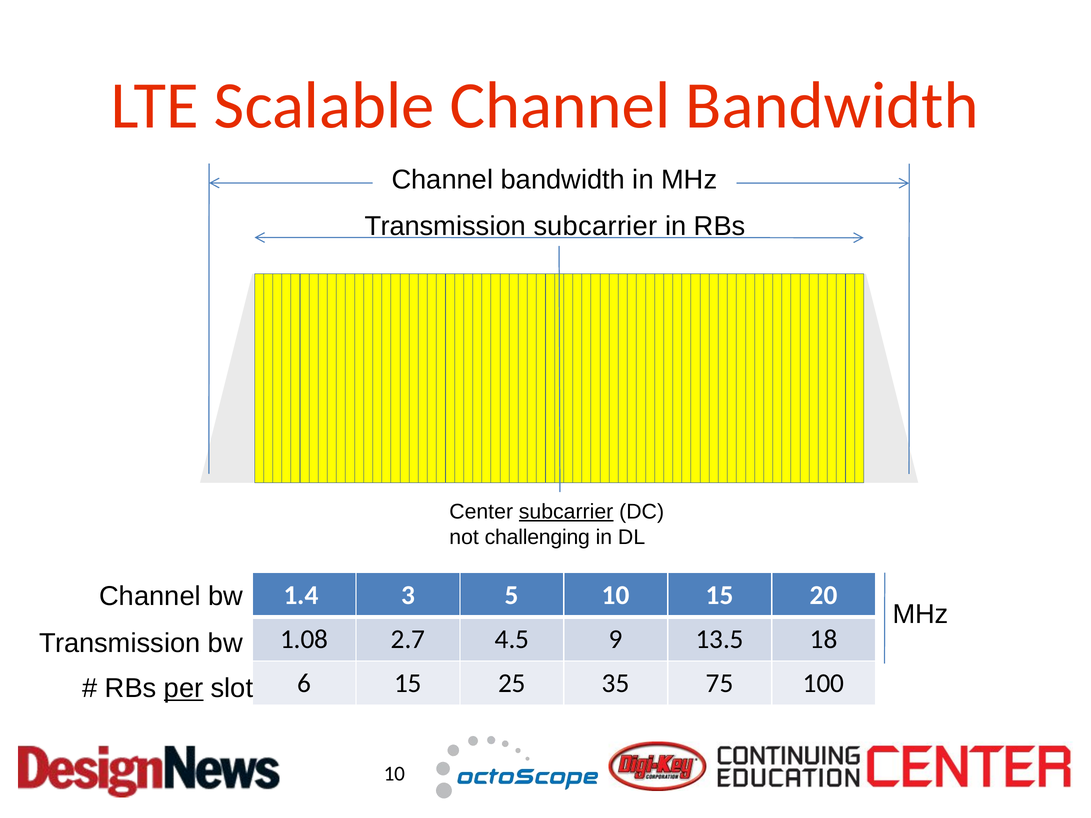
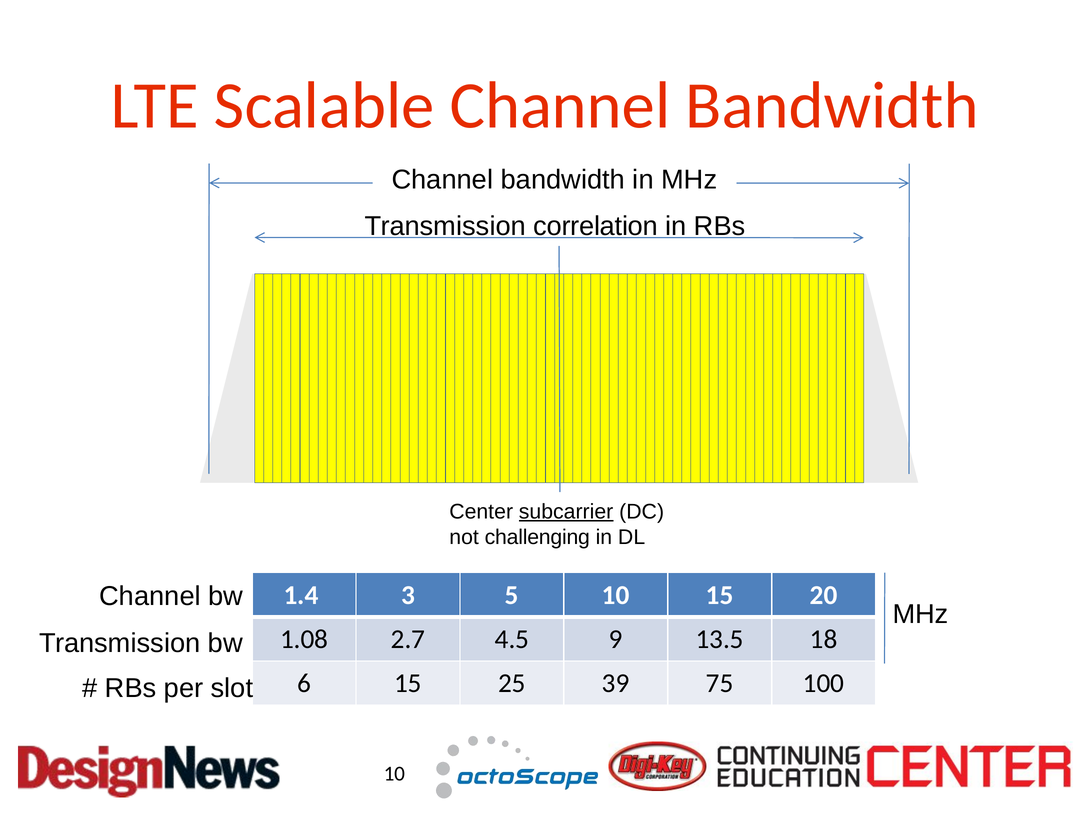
Transmission subcarrier: subcarrier -> correlation (596, 226)
35: 35 -> 39 (616, 684)
per underline: present -> none (184, 689)
